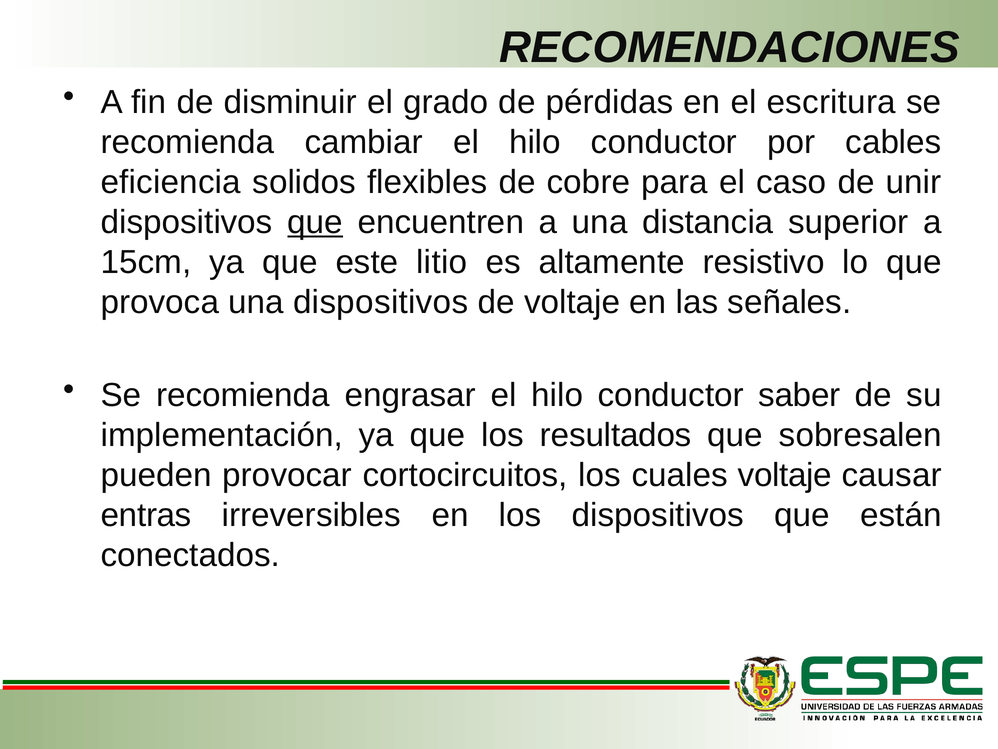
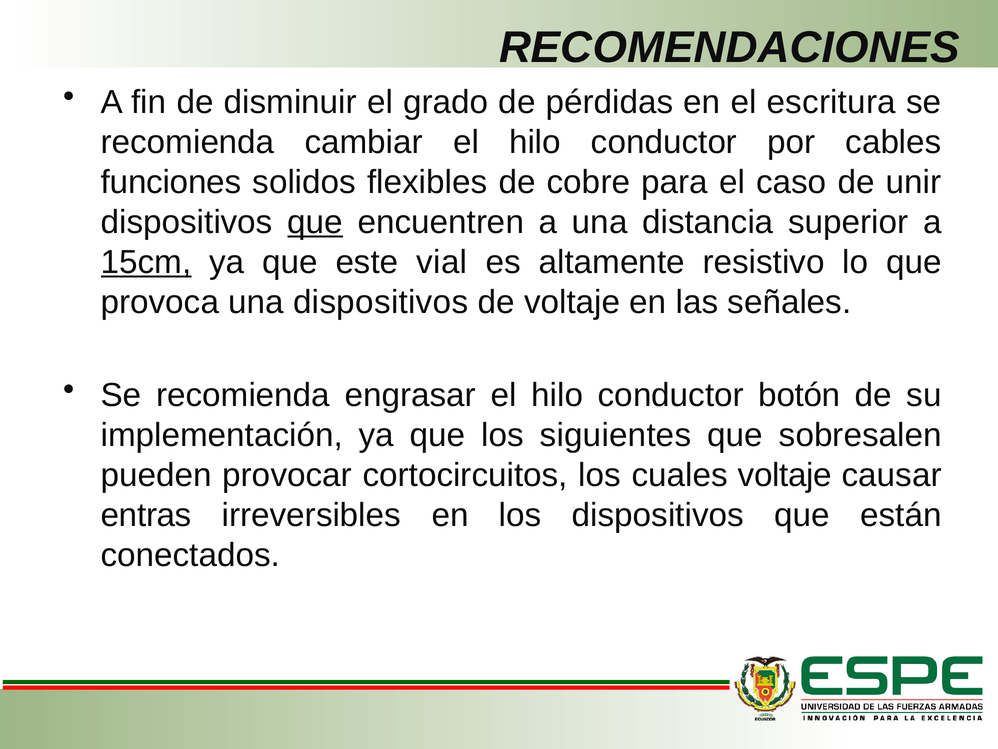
eficiencia: eficiencia -> funciones (171, 182)
15cm underline: none -> present (146, 262)
litio: litio -> vial (442, 262)
saber: saber -> botón (799, 395)
resultados: resultados -> siguientes (616, 435)
